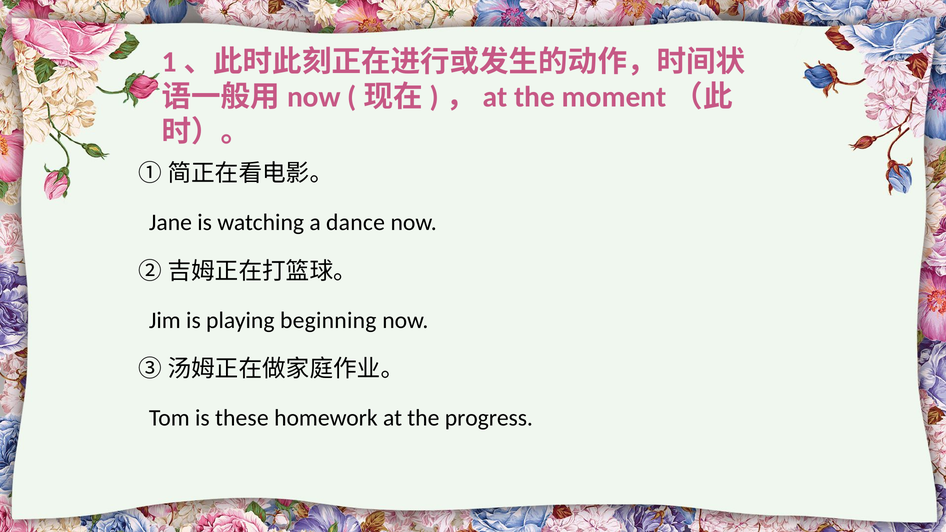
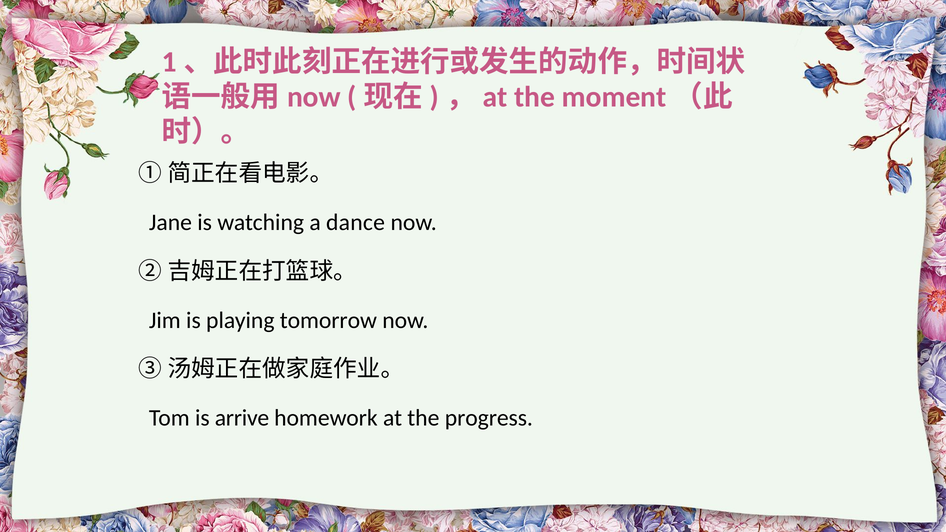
beginning: beginning -> tomorrow (328, 320)
these: these -> arrive (242, 418)
